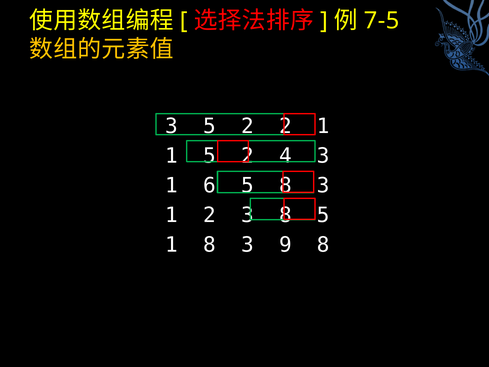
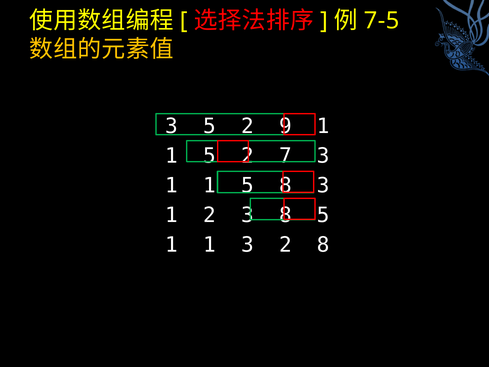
2 2: 2 -> 9 (285, 126)
4: 4 -> 7 (285, 156)
6: 6 -> 1 (209, 185)
8: 8 -> 1 (209, 245)
3 9: 9 -> 2 (285, 245)
